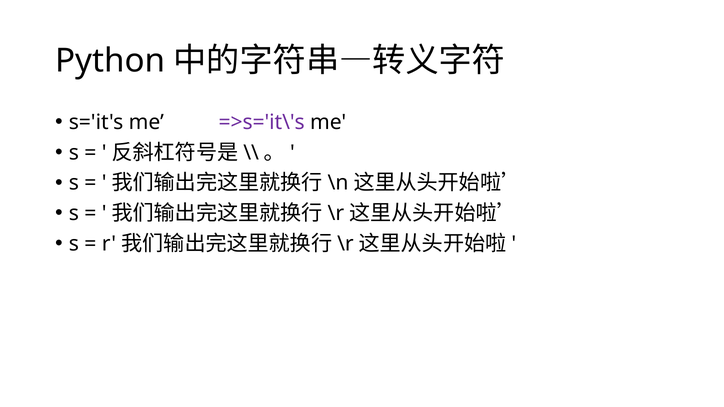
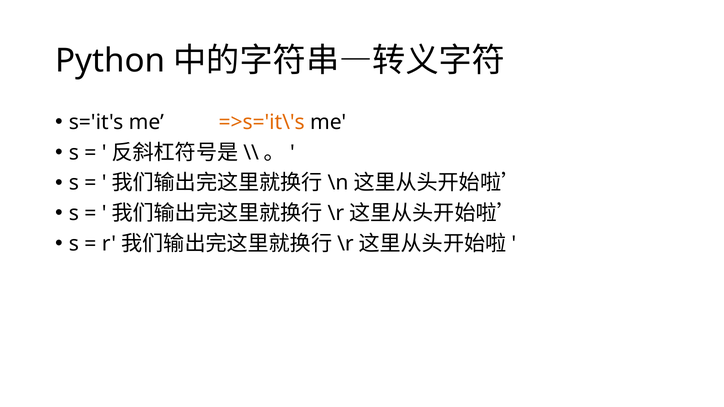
=>s='it\'s colour: purple -> orange (262, 122)
